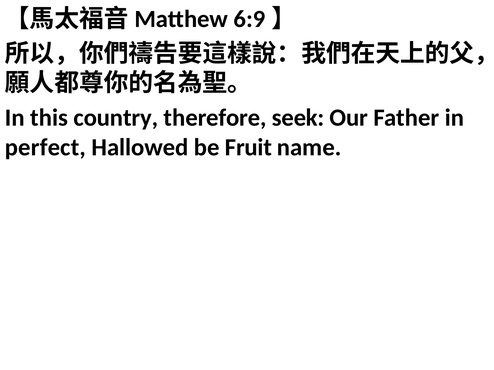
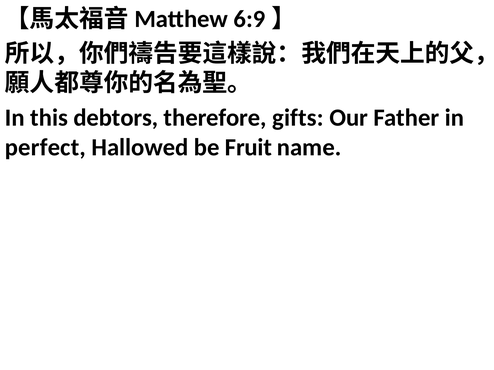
country: country -> debtors (116, 118)
seek: seek -> gifts (298, 118)
